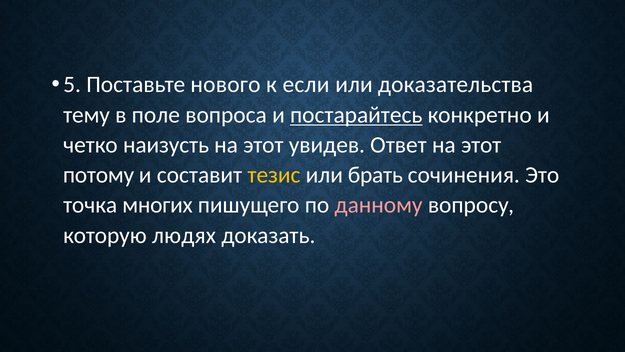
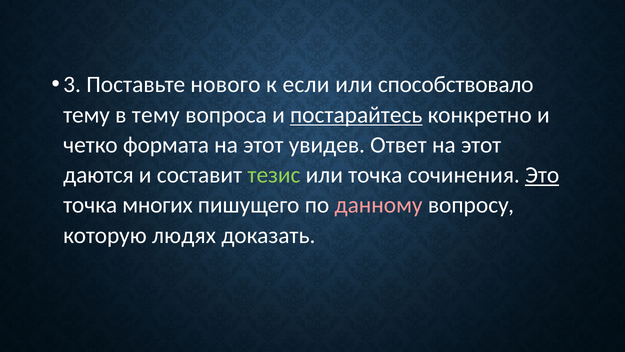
5: 5 -> 3 (72, 85)
доказательства: доказательства -> способствовало (456, 85)
в поле: поле -> тему (156, 115)
наизусть: наизусть -> формата (166, 145)
потому: потому -> даются (98, 175)
тезис colour: yellow -> light green (274, 175)
или брать: брать -> точка (375, 175)
Это underline: none -> present (542, 175)
